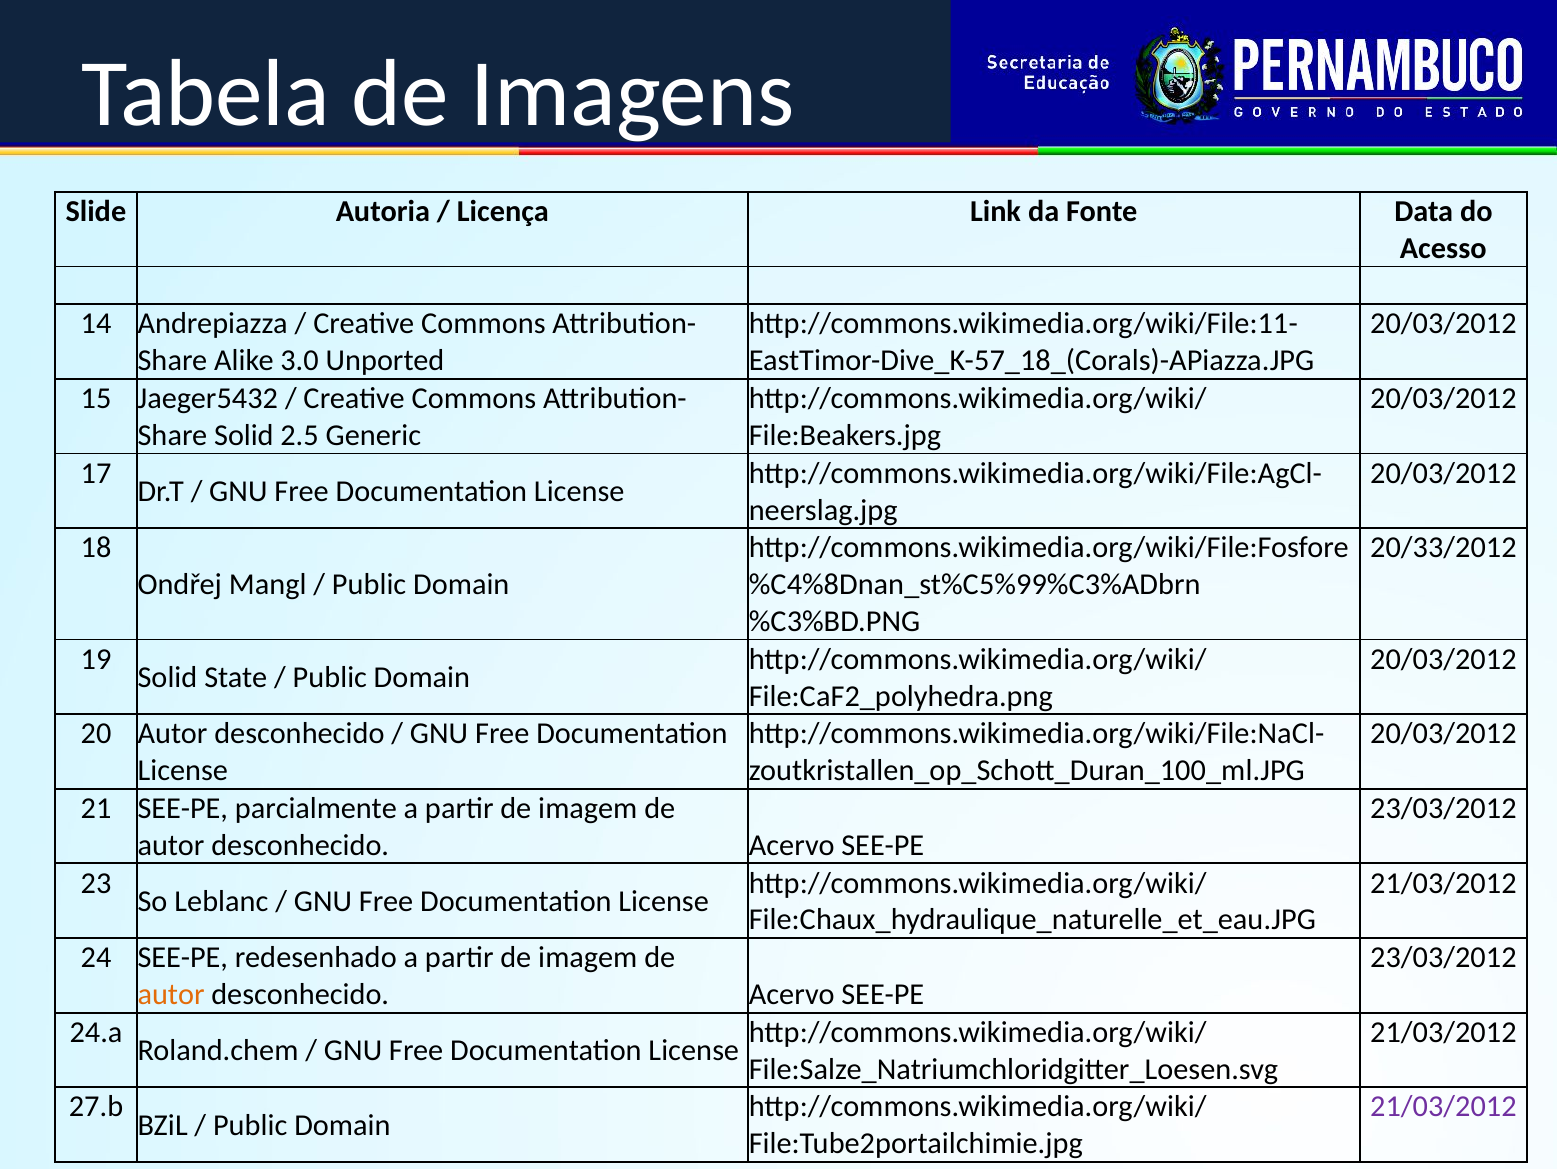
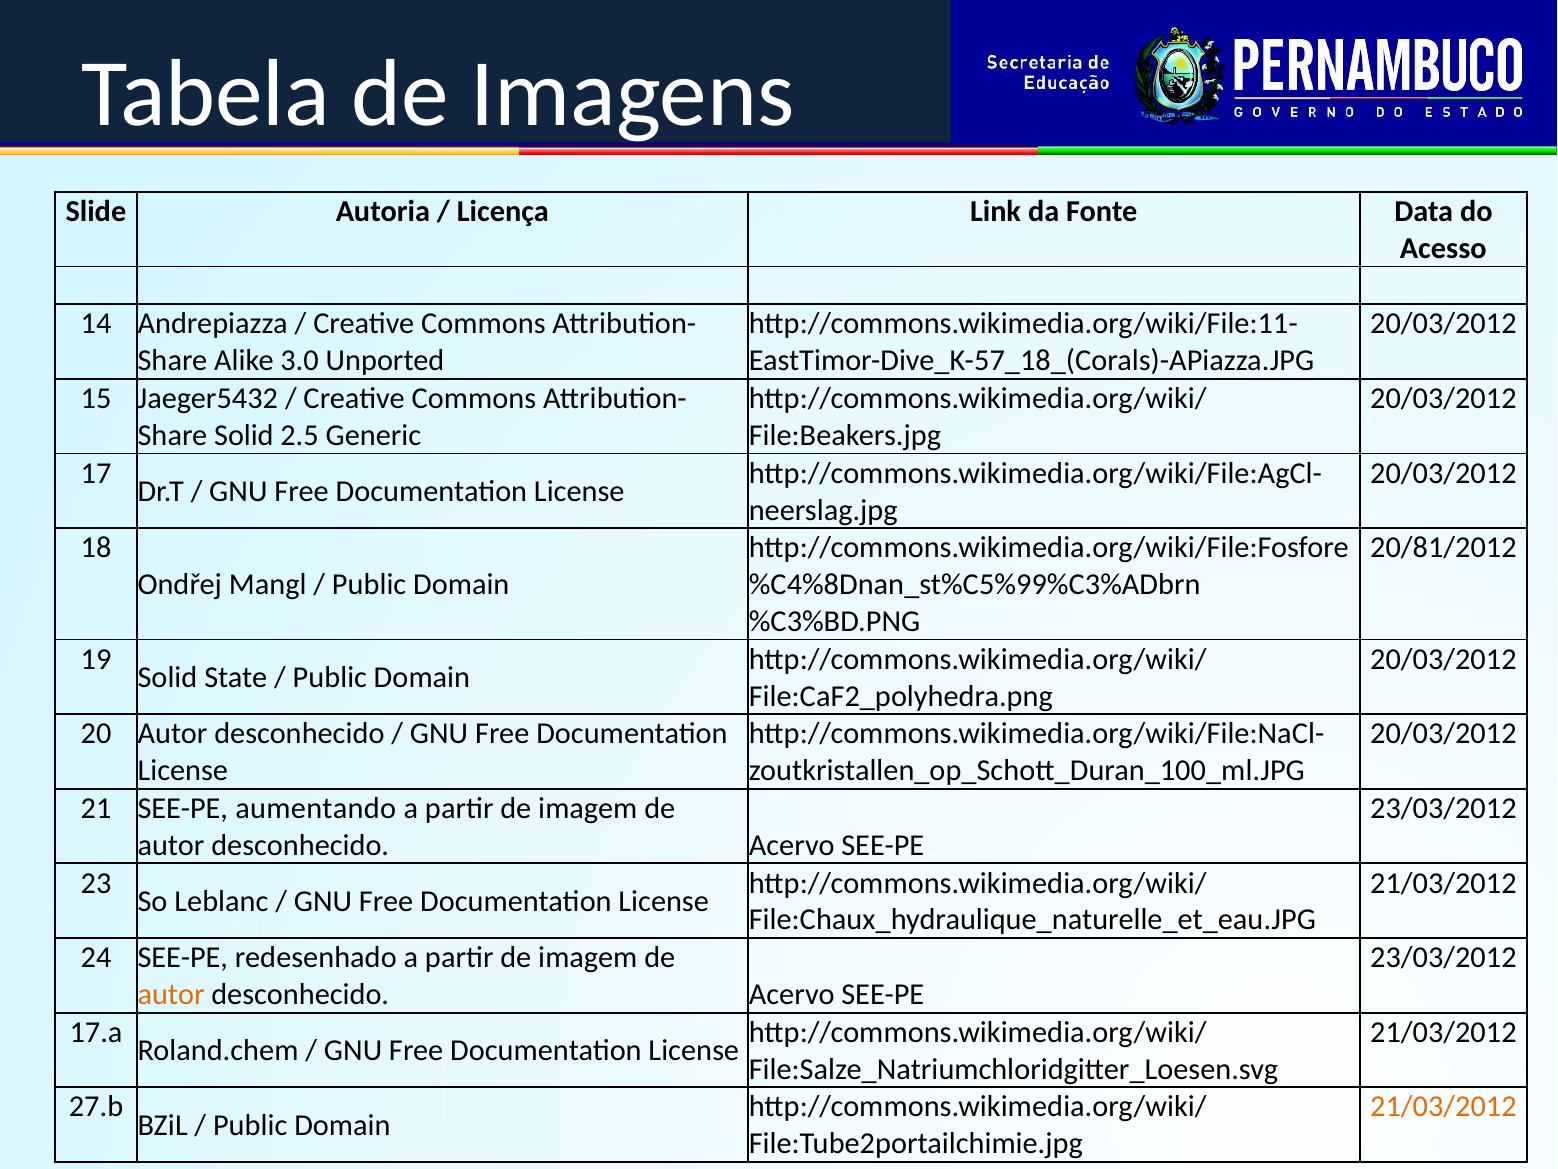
20/33/2012: 20/33/2012 -> 20/81/2012 (1443, 547)
parcialmente: parcialmente -> aumentando (316, 808)
24.a: 24.a -> 17.a (96, 1032)
21/03/2012 colour: purple -> orange (1443, 1106)
